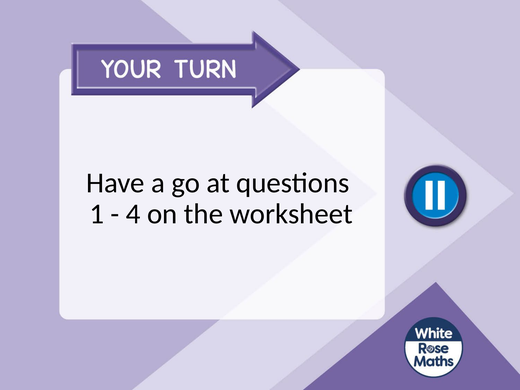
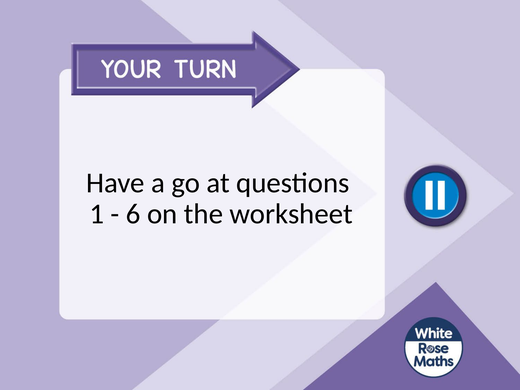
4: 4 -> 6 (133, 214)
